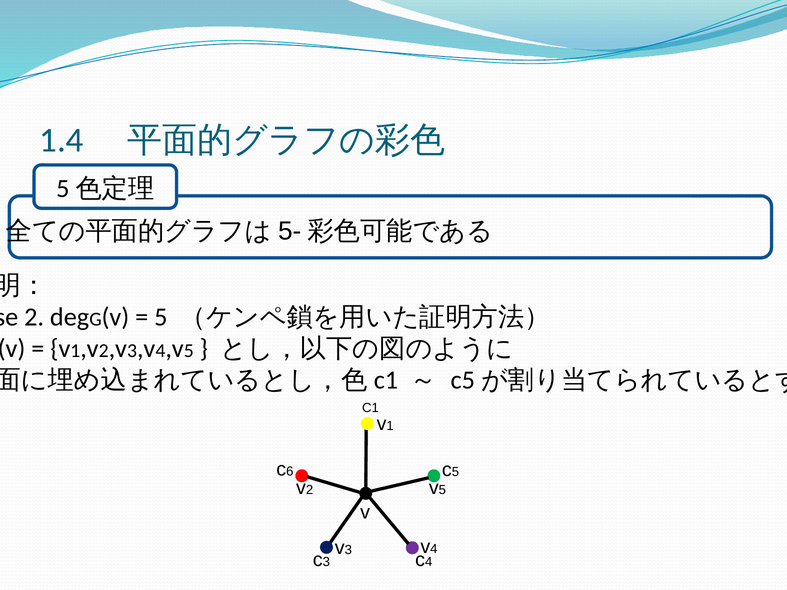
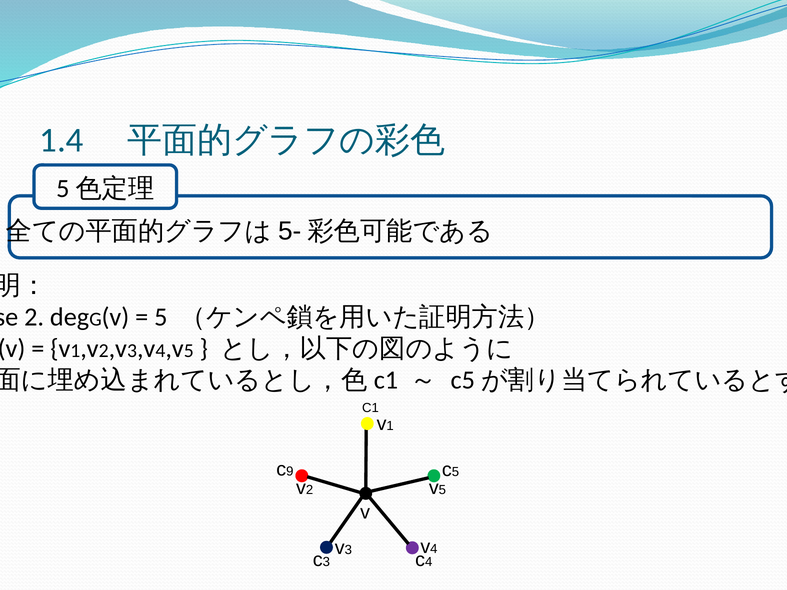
6: 6 -> 9 (290, 472)
